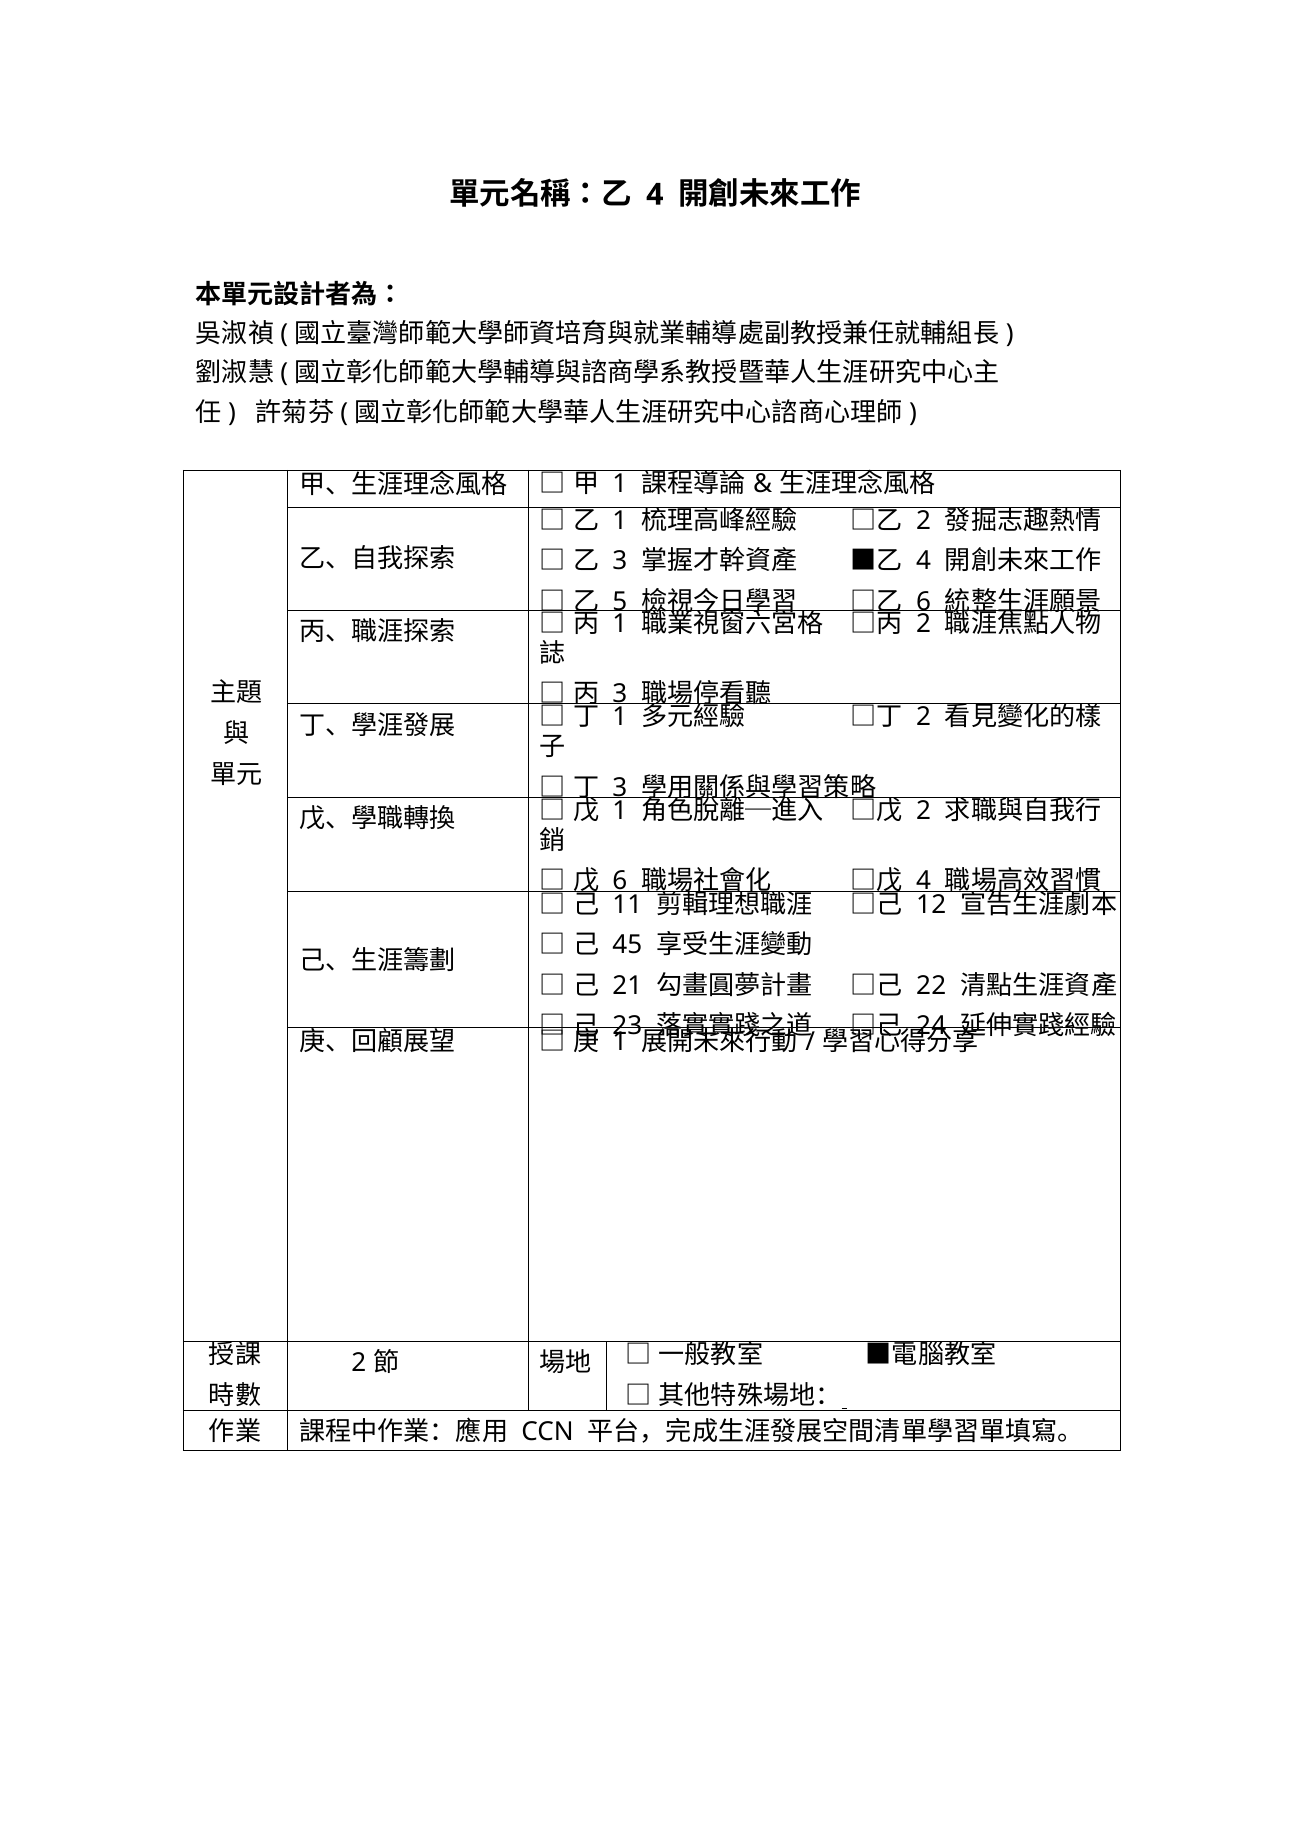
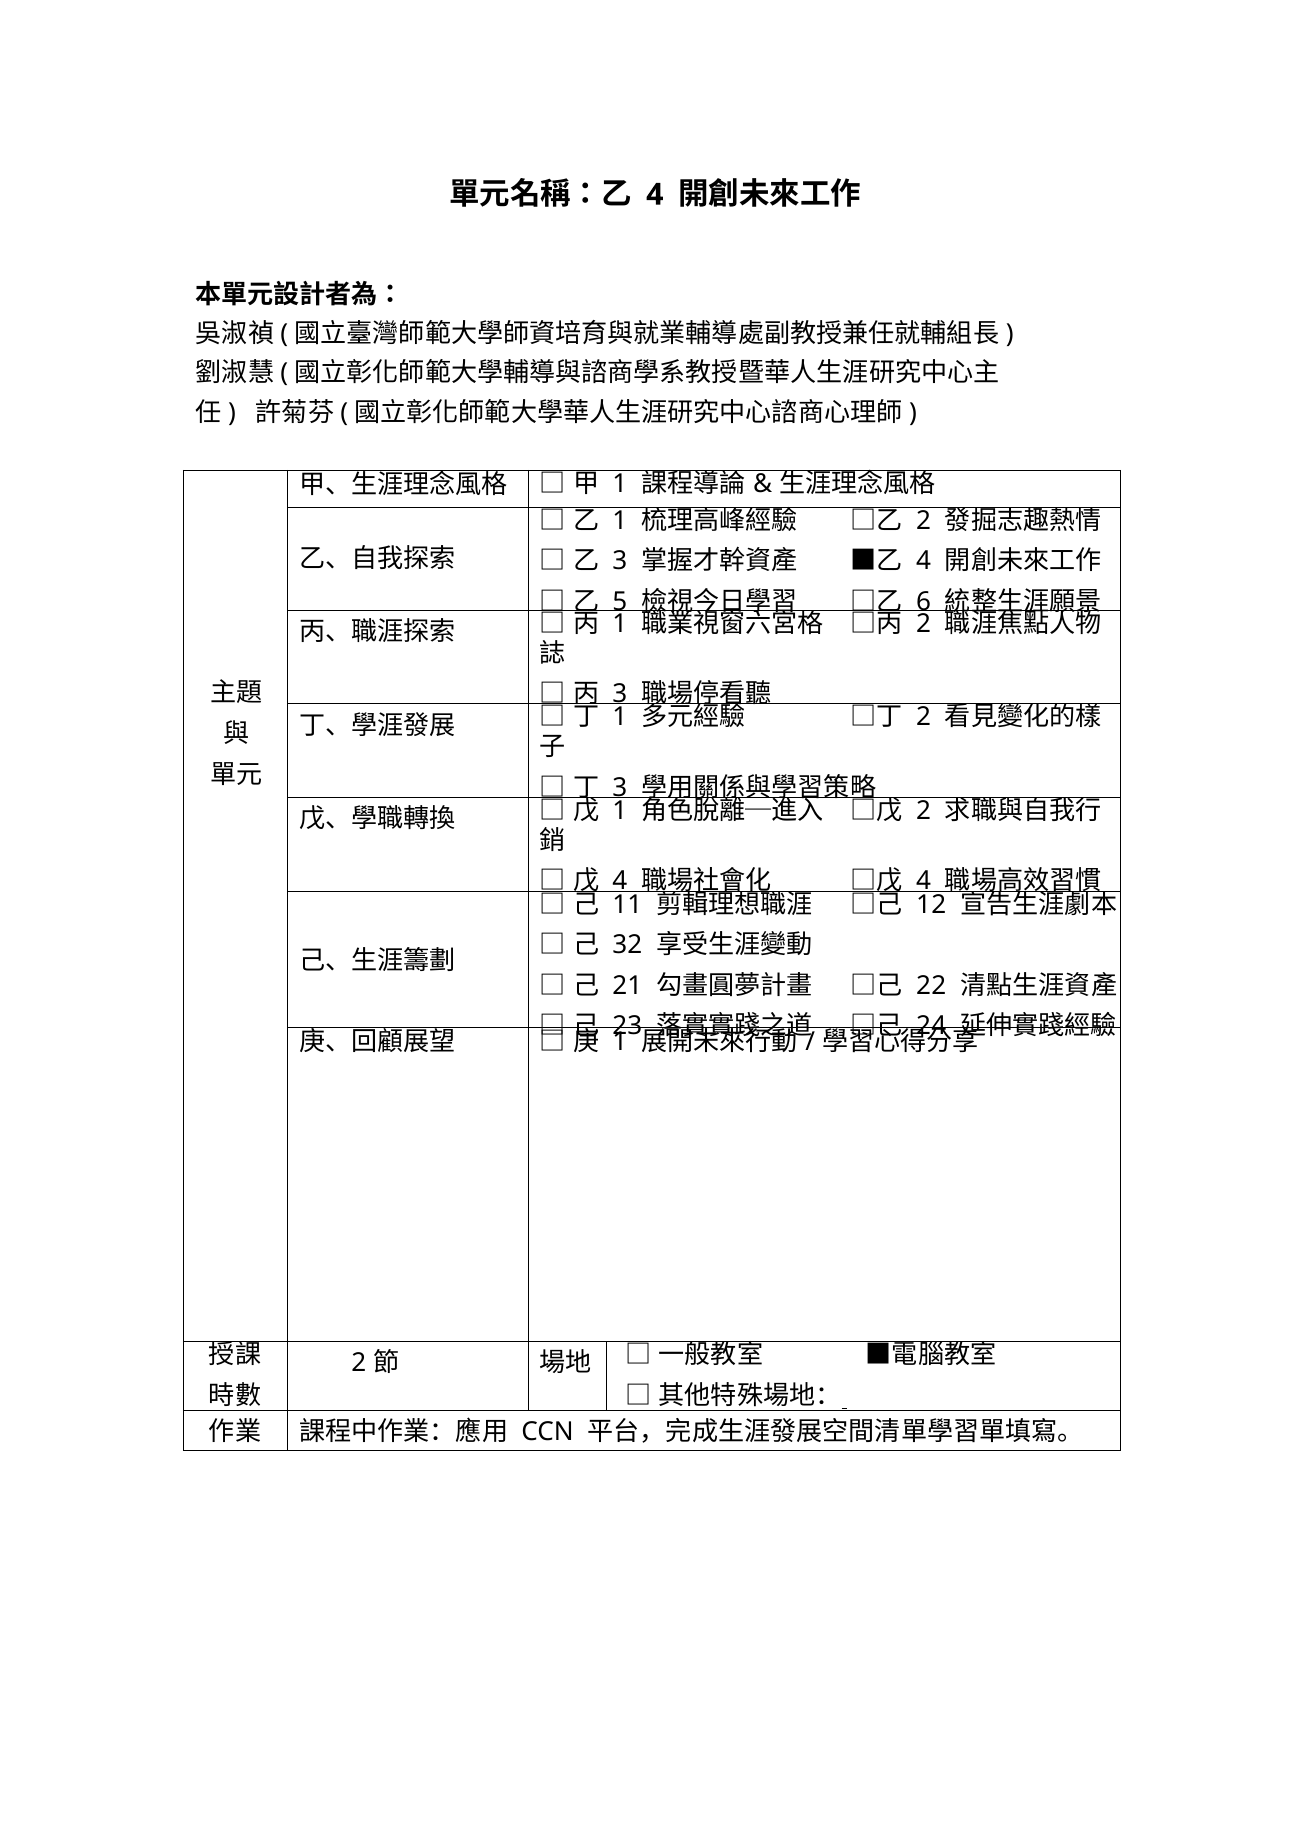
6: 6 -> 4 (620, 881)
45: 45 -> 32 (627, 945)
